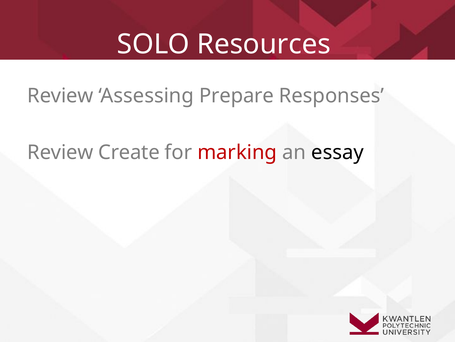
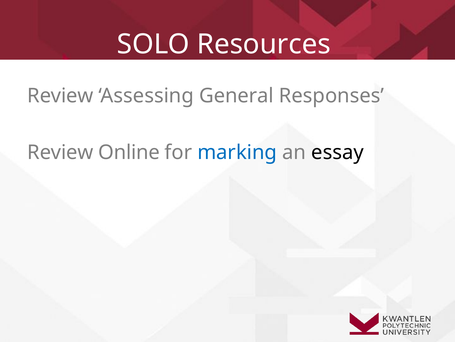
Prepare: Prepare -> General (236, 95)
Create: Create -> Online (129, 152)
marking colour: red -> blue (237, 152)
